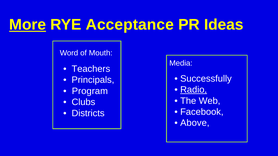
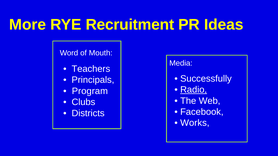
More underline: present -> none (28, 25)
Acceptance: Acceptance -> Recruitment (130, 25)
Above: Above -> Works (195, 123)
